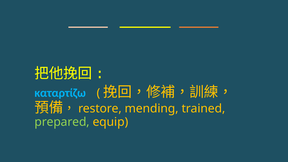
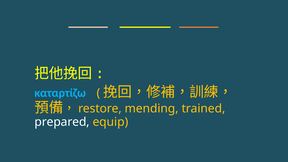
prepared colour: light green -> white (62, 122)
